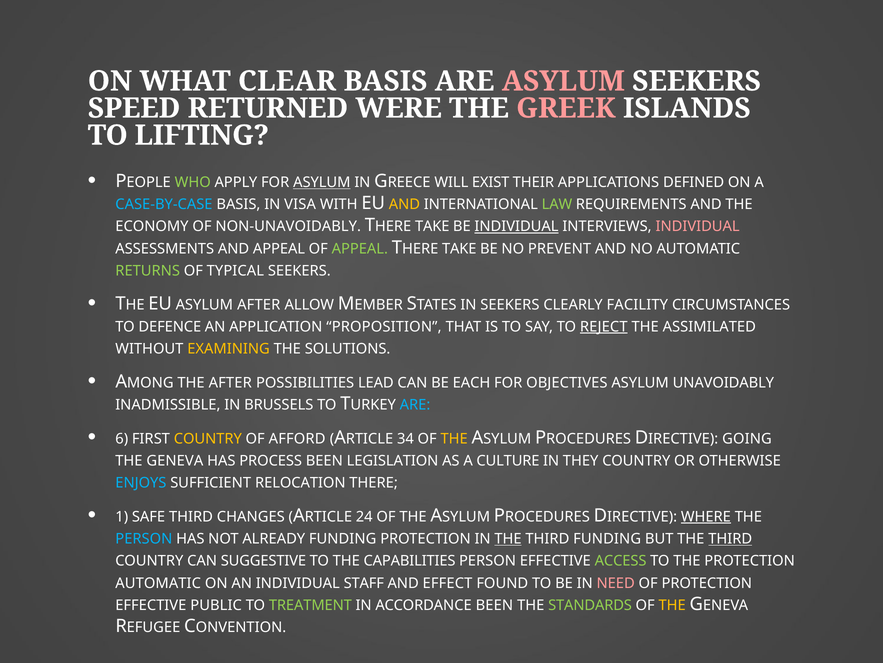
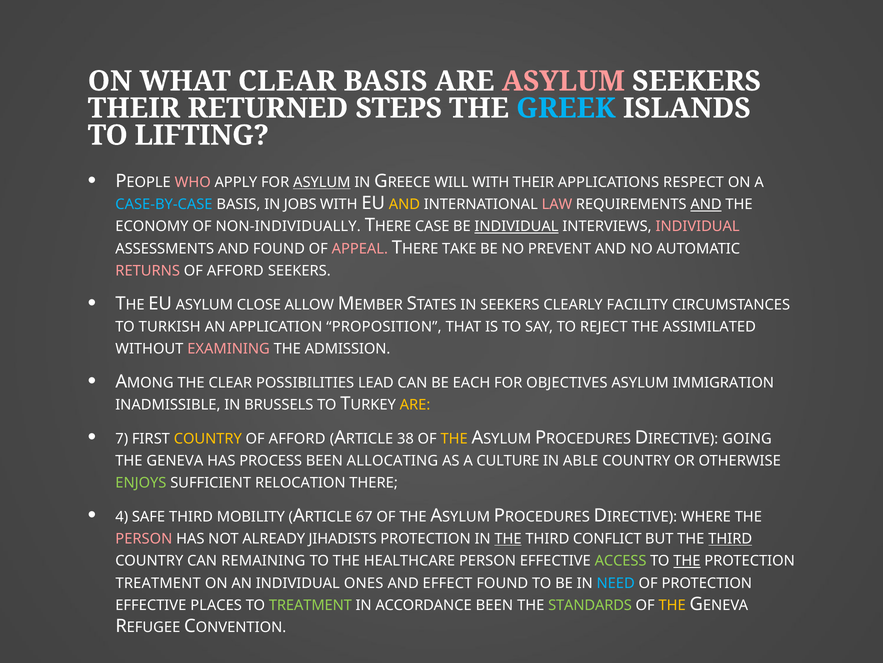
SPEED: SPEED -> THEIR (134, 108)
WERE: WERE -> STEPS (399, 108)
GREEK colour: pink -> light blue (566, 108)
WHO colour: light green -> pink (193, 182)
WILL EXIST: EXIST -> WITH (491, 182)
DEFINED: DEFINED -> RESPECT (694, 182)
VISA: VISA -> JOBS (300, 204)
LAW colour: light green -> pink (557, 204)
AND underline: none -> present (706, 204)
NON-UNAVOIDABLY: NON-UNAVOIDABLY -> NON-INDIVIDUALLY (288, 226)
TAKE: TAKE -> CASE (432, 226)
AND APPEAL: APPEAL -> FOUND (279, 248)
APPEAL colour: light green -> pink (360, 248)
RETURNS colour: light green -> pink (148, 270)
TYPICAL: TYPICAL -> AFFORD (235, 270)
ASYLUM AFTER: AFTER -> CLOSE (259, 304)
DEFENCE: DEFENCE -> TURKISH (170, 326)
REJECT underline: present -> none (604, 326)
EXAMINING colour: yellow -> pink (229, 348)
SOLUTIONS: SOLUTIONS -> ADMISSION (348, 348)
THE AFTER: AFTER -> CLEAR (230, 382)
UNAVOIDABLY: UNAVOIDABLY -> IMMIGRATION (723, 382)
ARE colour: light blue -> yellow (415, 404)
6: 6 -> 7 (122, 438)
34: 34 -> 38 (405, 438)
LEGISLATION: LEGISLATION -> ALLOCATING (392, 460)
THEY: THEY -> ABLE (581, 460)
ENJOYS colour: light blue -> light green (141, 482)
1: 1 -> 4 (122, 516)
CHANGES: CHANGES -> MOBILITY (251, 516)
24: 24 -> 67 (364, 516)
WHERE underline: present -> none (706, 516)
PERSON colour: light blue -> pink (144, 538)
ALREADY FUNDING: FUNDING -> JIHADISTS (343, 538)
THIRD FUNDING: FUNDING -> CONFLICT (607, 538)
SUGGESTIVE: SUGGESTIVE -> REMAINING (263, 560)
CAPABILITIES: CAPABILITIES -> HEALTHCARE (409, 560)
THE underline: none -> present (687, 560)
AUTOMATIC: AUTOMATIC -> TREATMENT (158, 583)
STAFF: STAFF -> ONES (364, 583)
NEED colour: pink -> light blue (616, 583)
PUBLIC: PUBLIC -> PLACES (216, 605)
